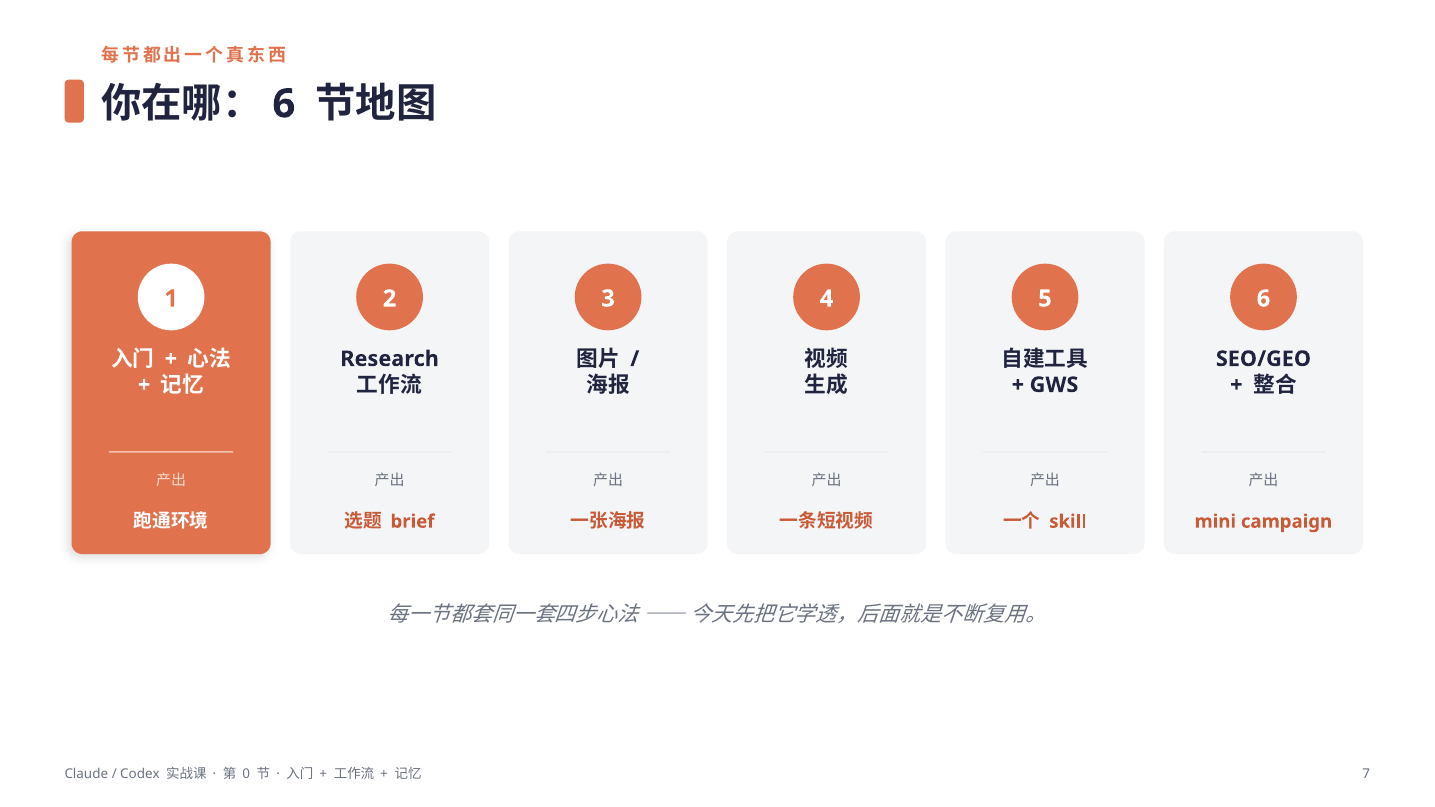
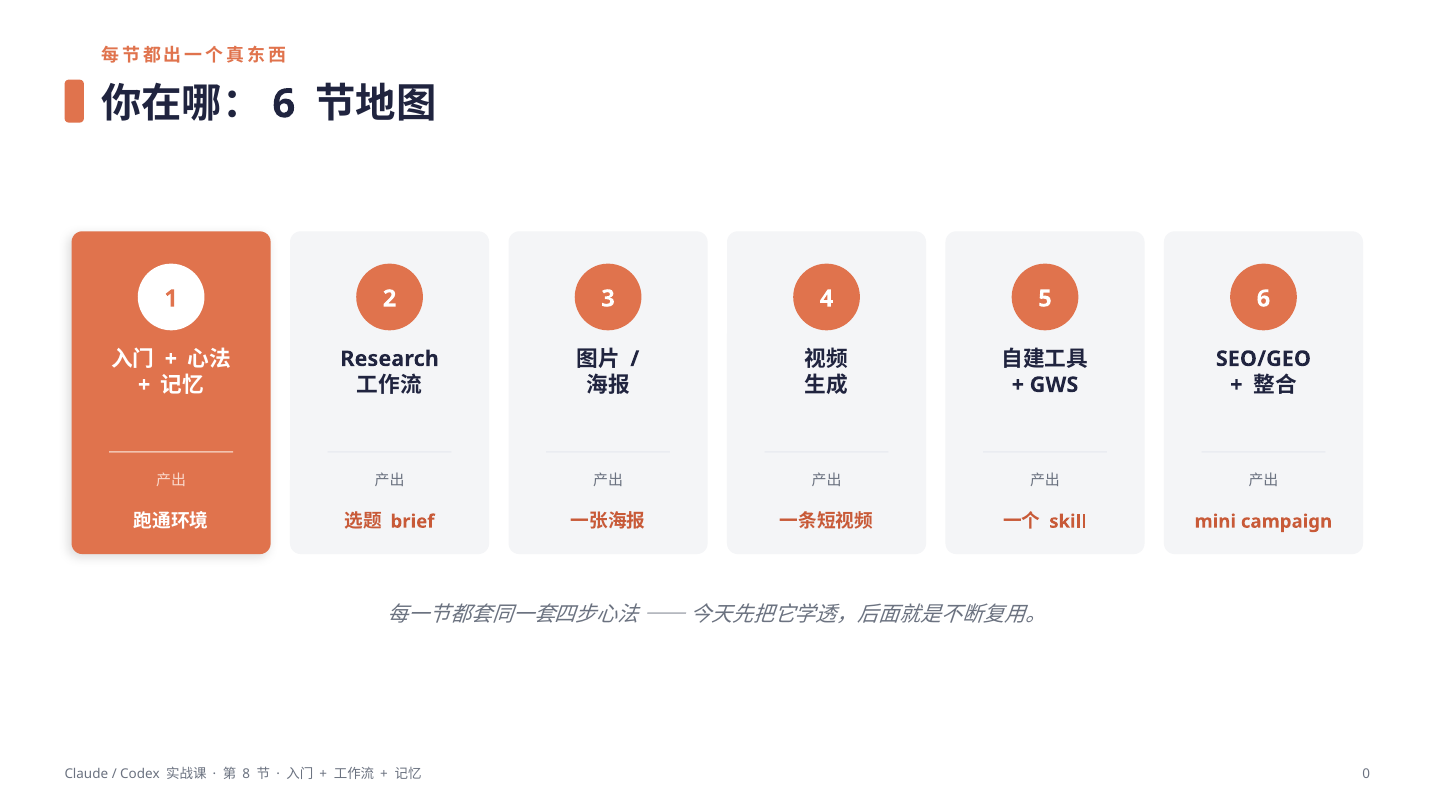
0: 0 -> 8 (246, 775)
7: 7 -> 0 (1366, 775)
